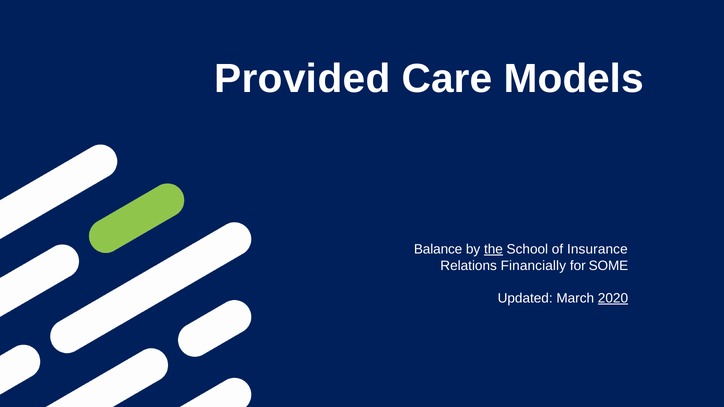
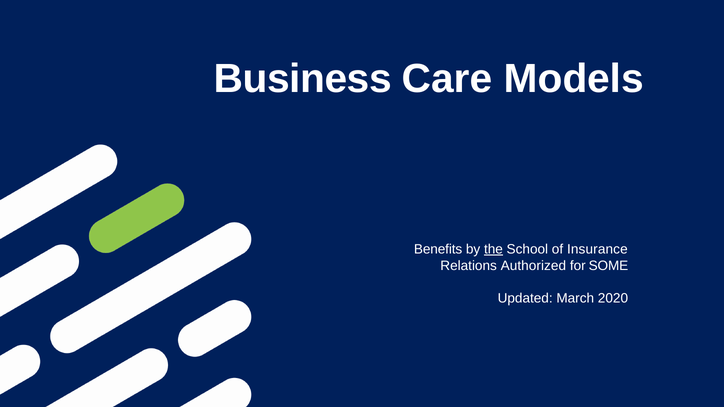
Provided: Provided -> Business (303, 79)
Balance: Balance -> Benefits (438, 249)
Financially: Financially -> Authorized (533, 266)
2020 underline: present -> none (613, 298)
